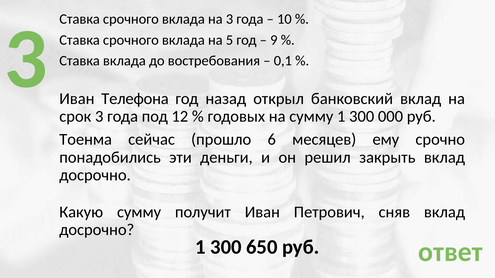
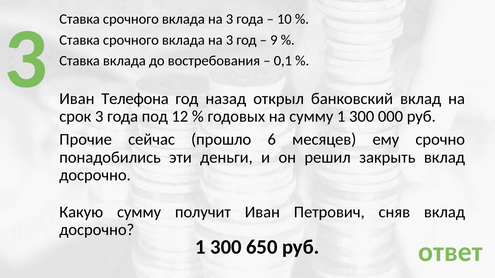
5: 5 -> 3 (229, 40)
Тоенма: Тоенма -> Прочие (86, 140)
